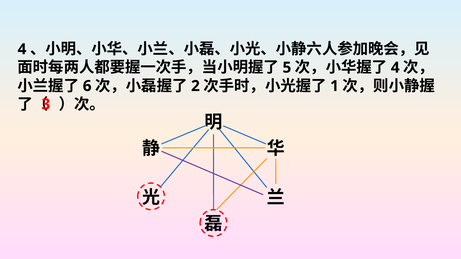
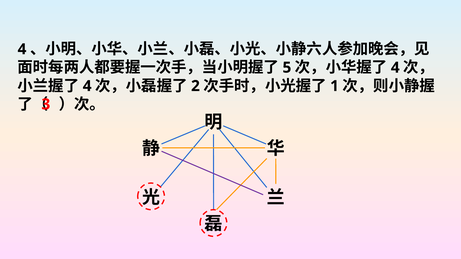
6: 6 -> 4 (87, 86)
